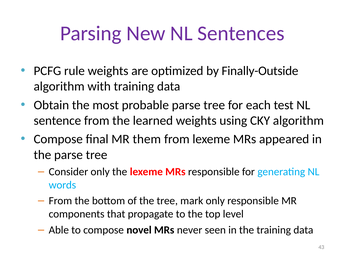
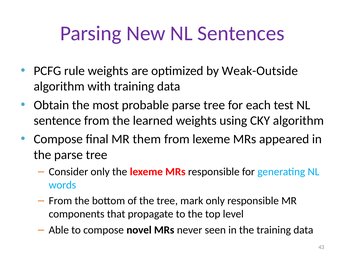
Finally-Outside: Finally-Outside -> Weak-Outside (260, 71)
